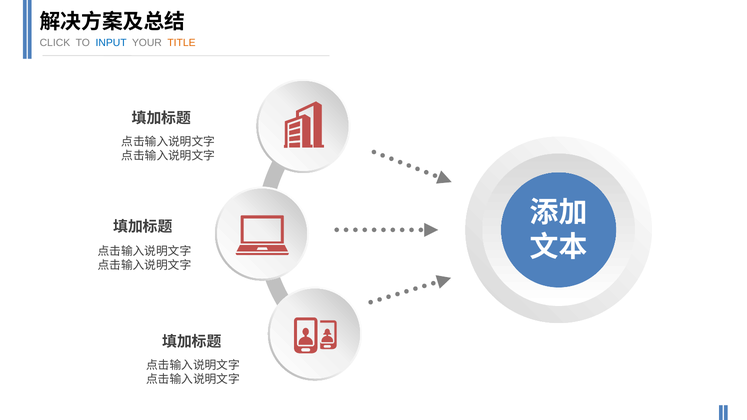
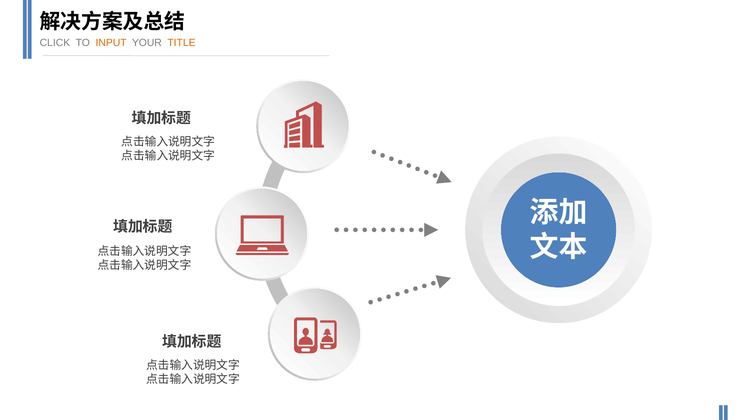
INPUT colour: blue -> orange (111, 43)
